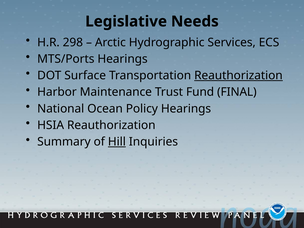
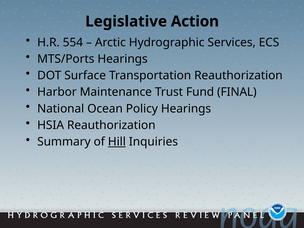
Needs: Needs -> Action (195, 21)
298: 298 -> 554 (73, 42)
Reauthorization underline: present -> none (238, 76)
